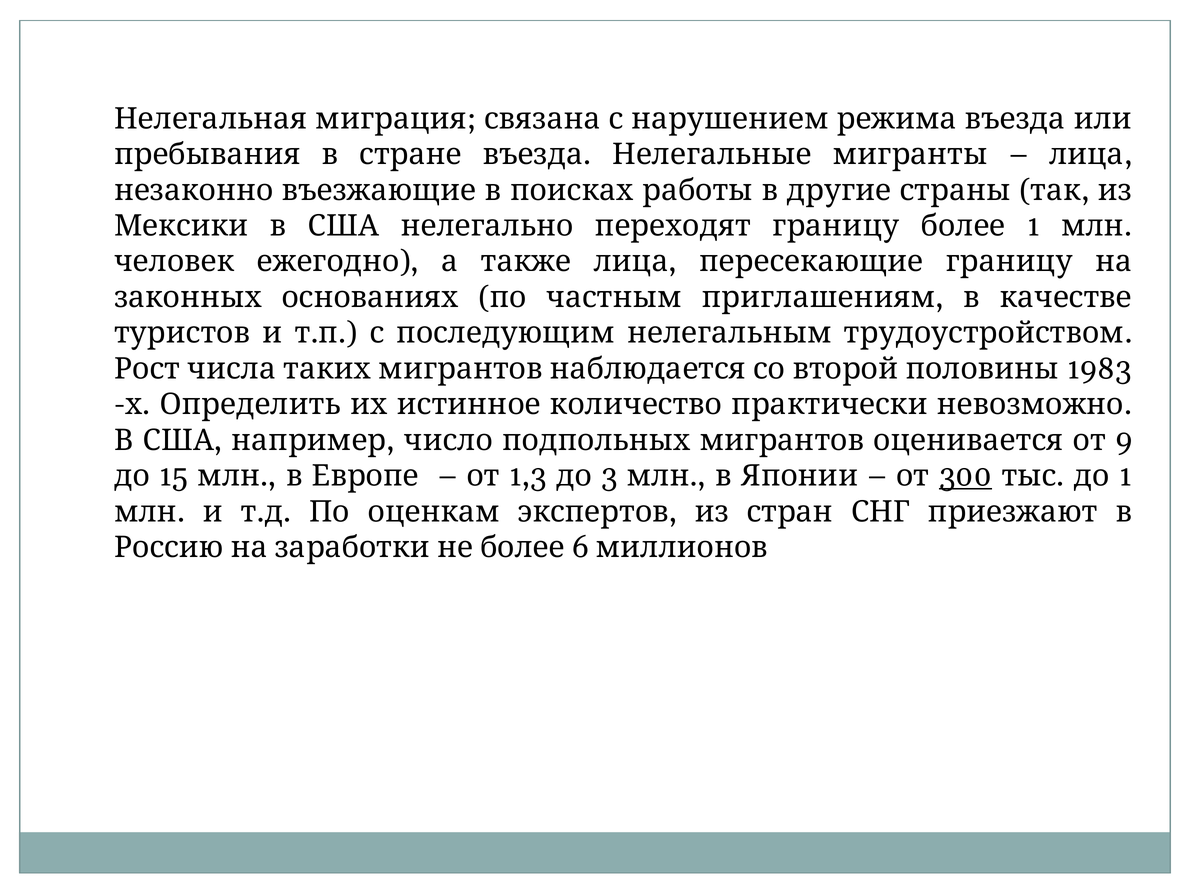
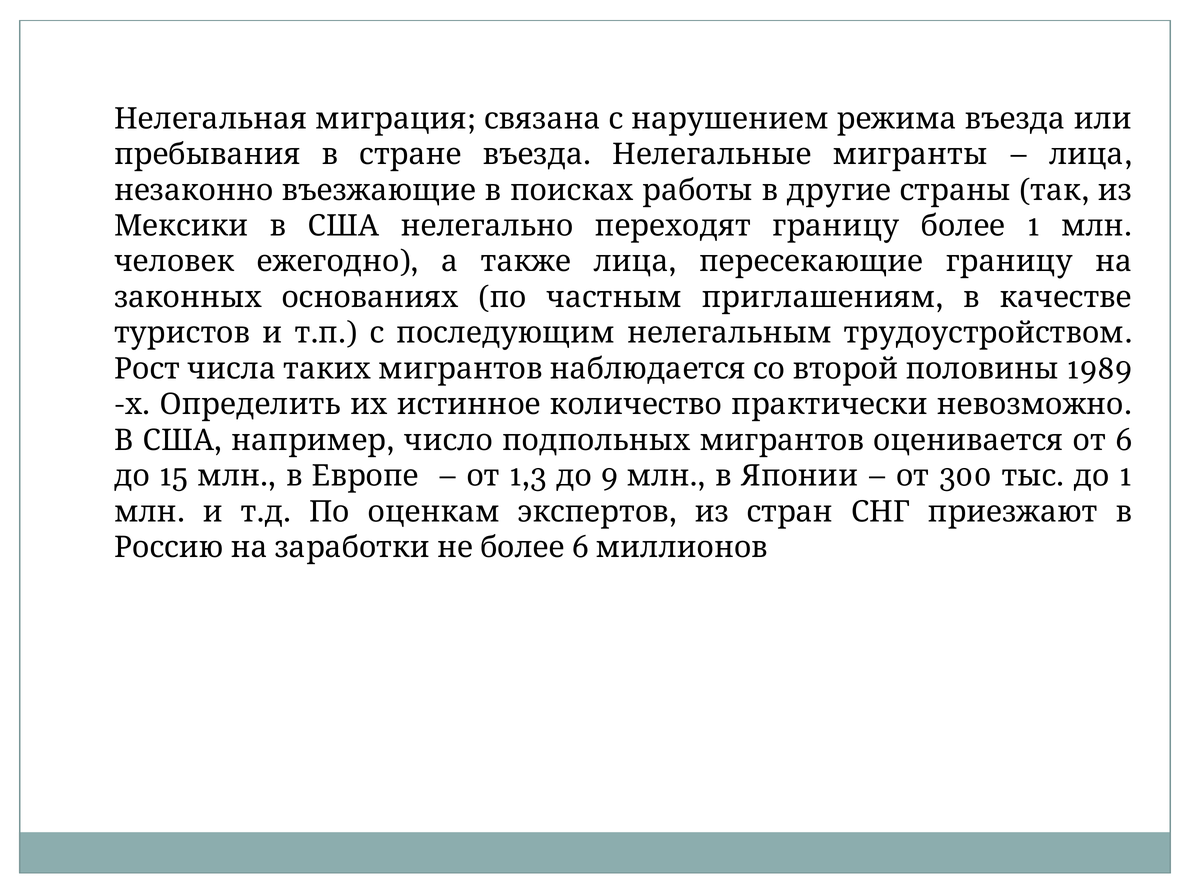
1983: 1983 -> 1989 (1100, 369)
9: 9 -> 6 (1124, 440)
3: 3 -> 9 (610, 476)
300 underline: present -> none (965, 476)
